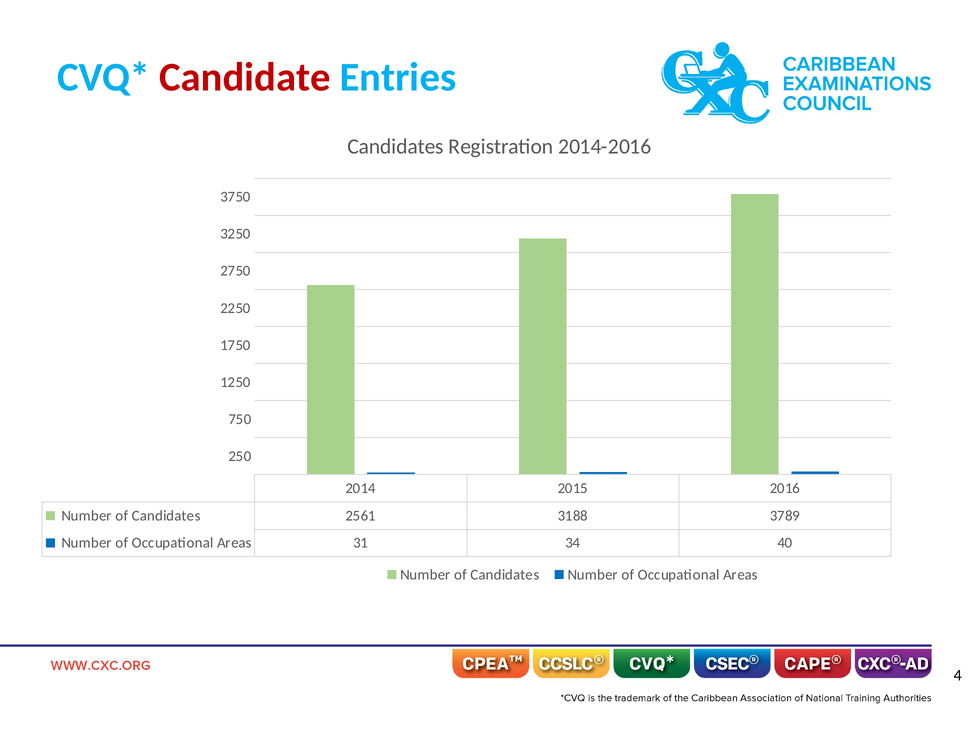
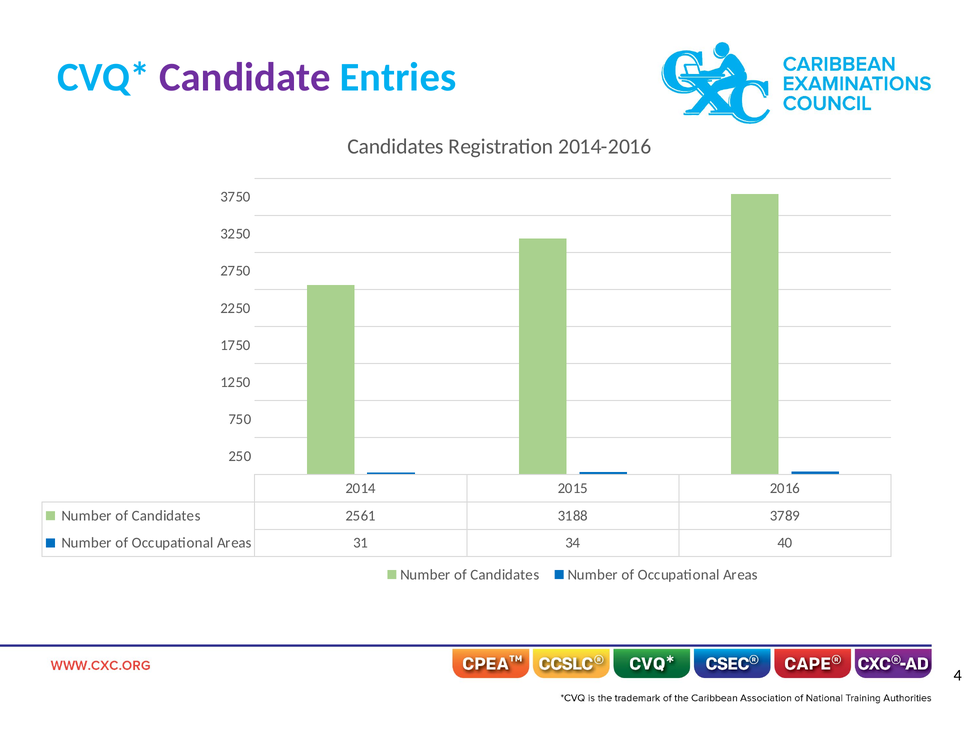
Candidate colour: red -> purple (245, 78)
